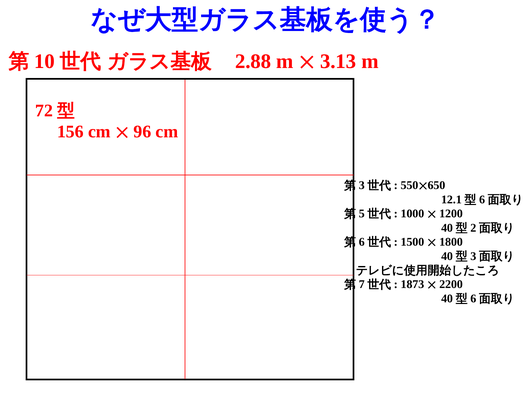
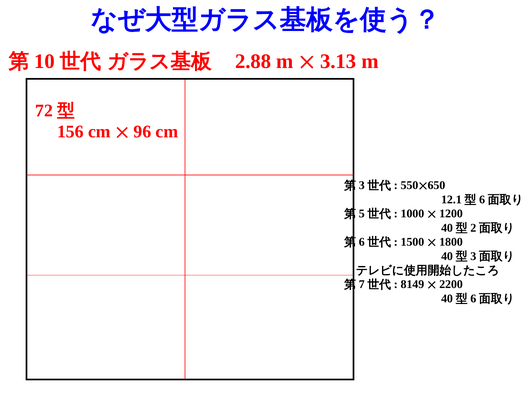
1873: 1873 -> 8149 (412, 285)
